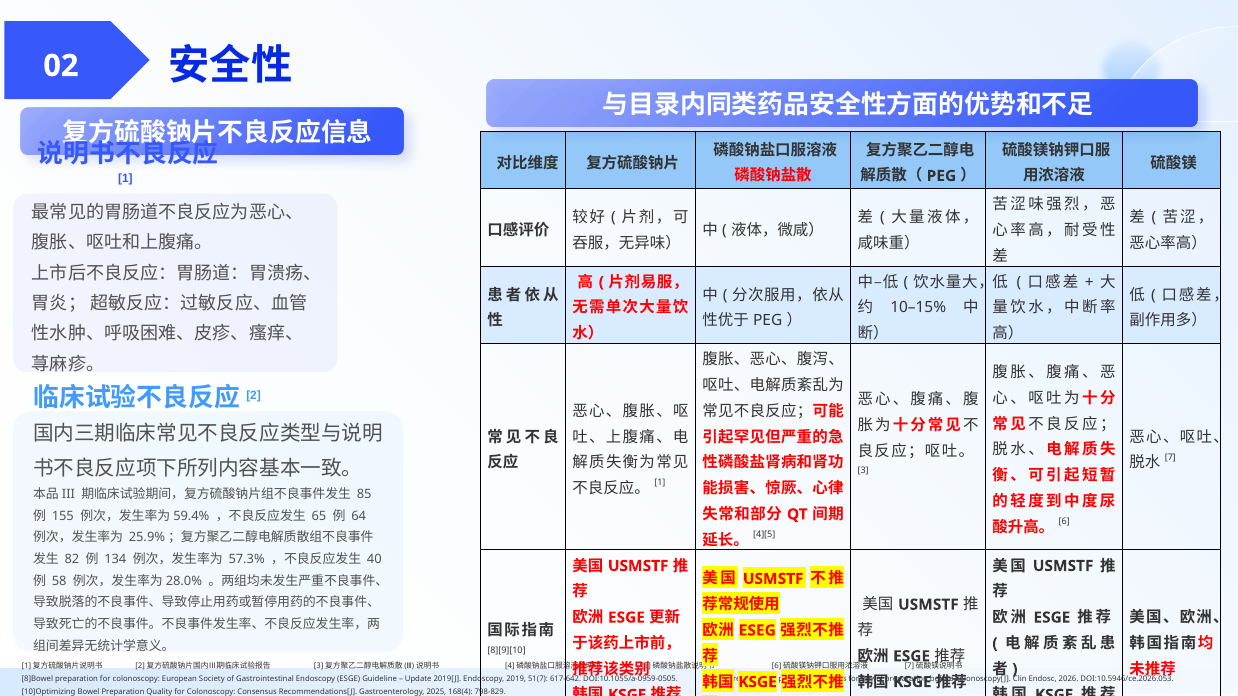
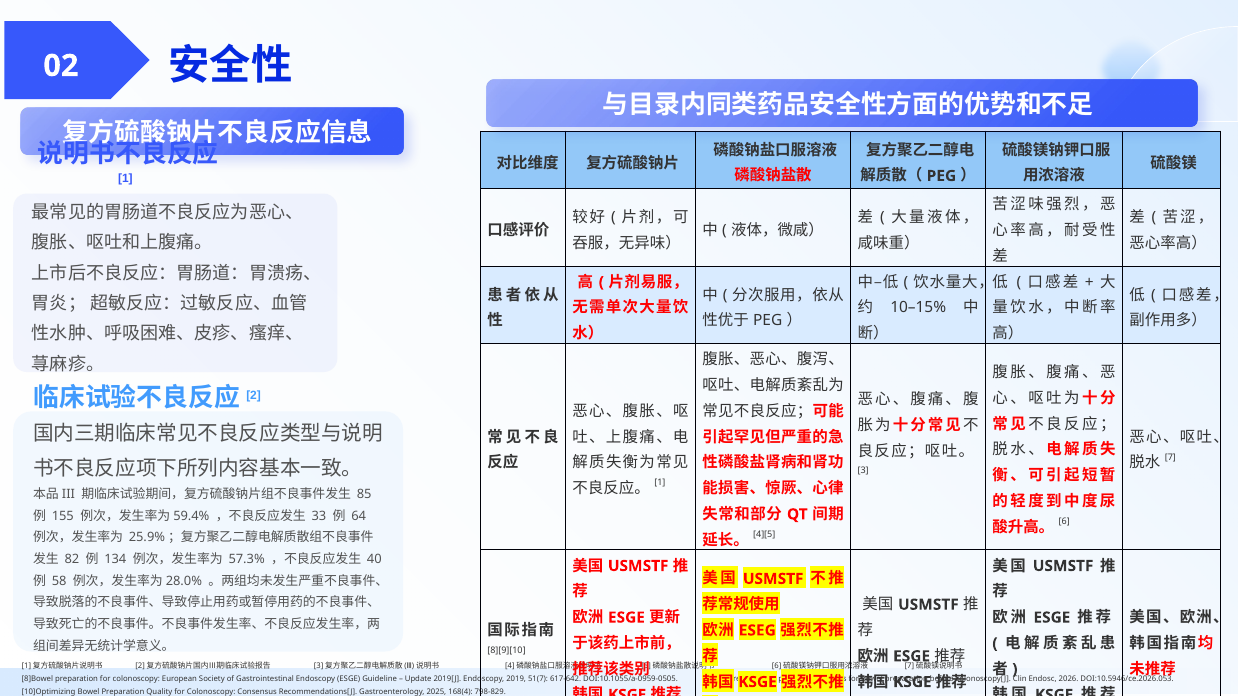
65: 65 -> 33 (319, 516)
